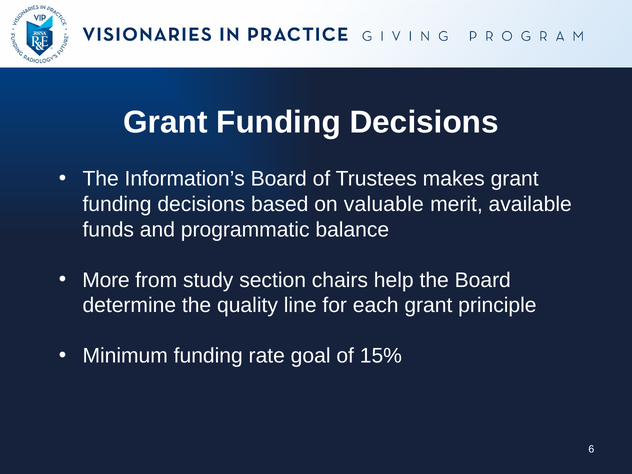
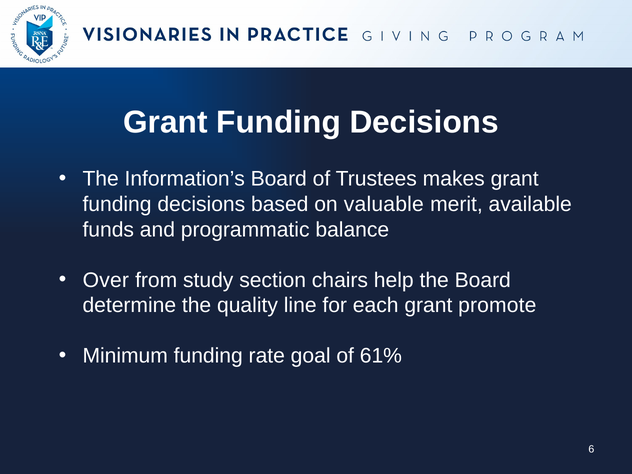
More: More -> Over (106, 280)
principle: principle -> promote (497, 305)
15%: 15% -> 61% (381, 356)
